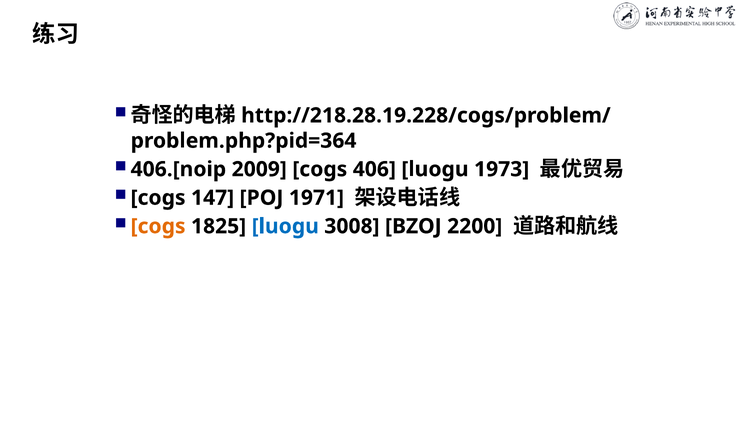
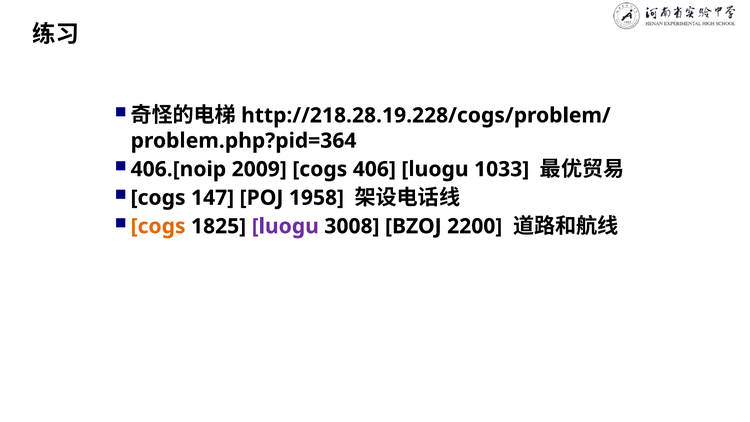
1973: 1973 -> 1033 (502, 169)
1971: 1971 -> 1958 (316, 198)
luogu colour: blue -> purple (285, 226)
